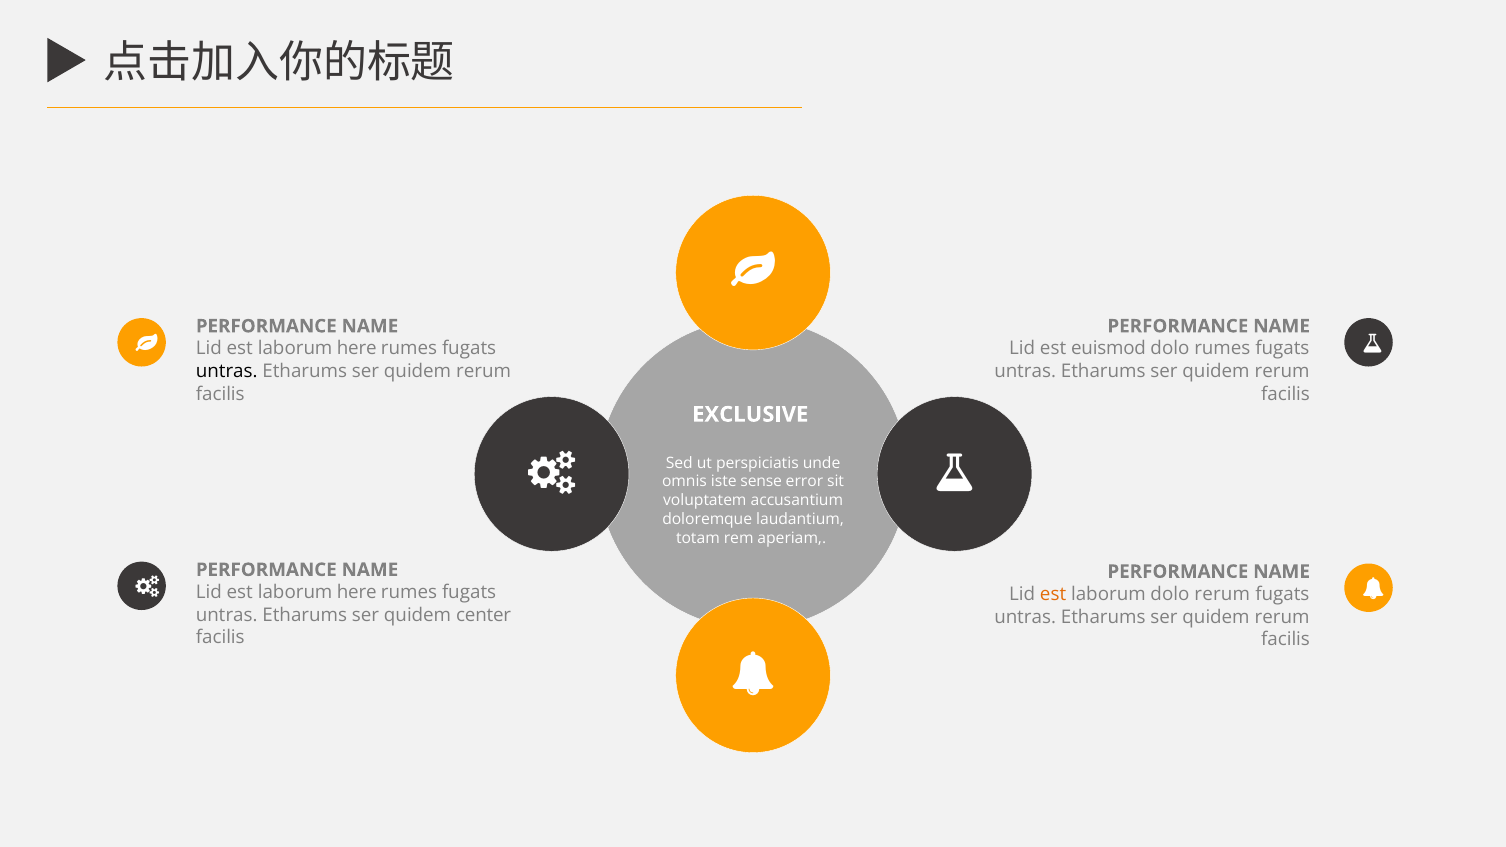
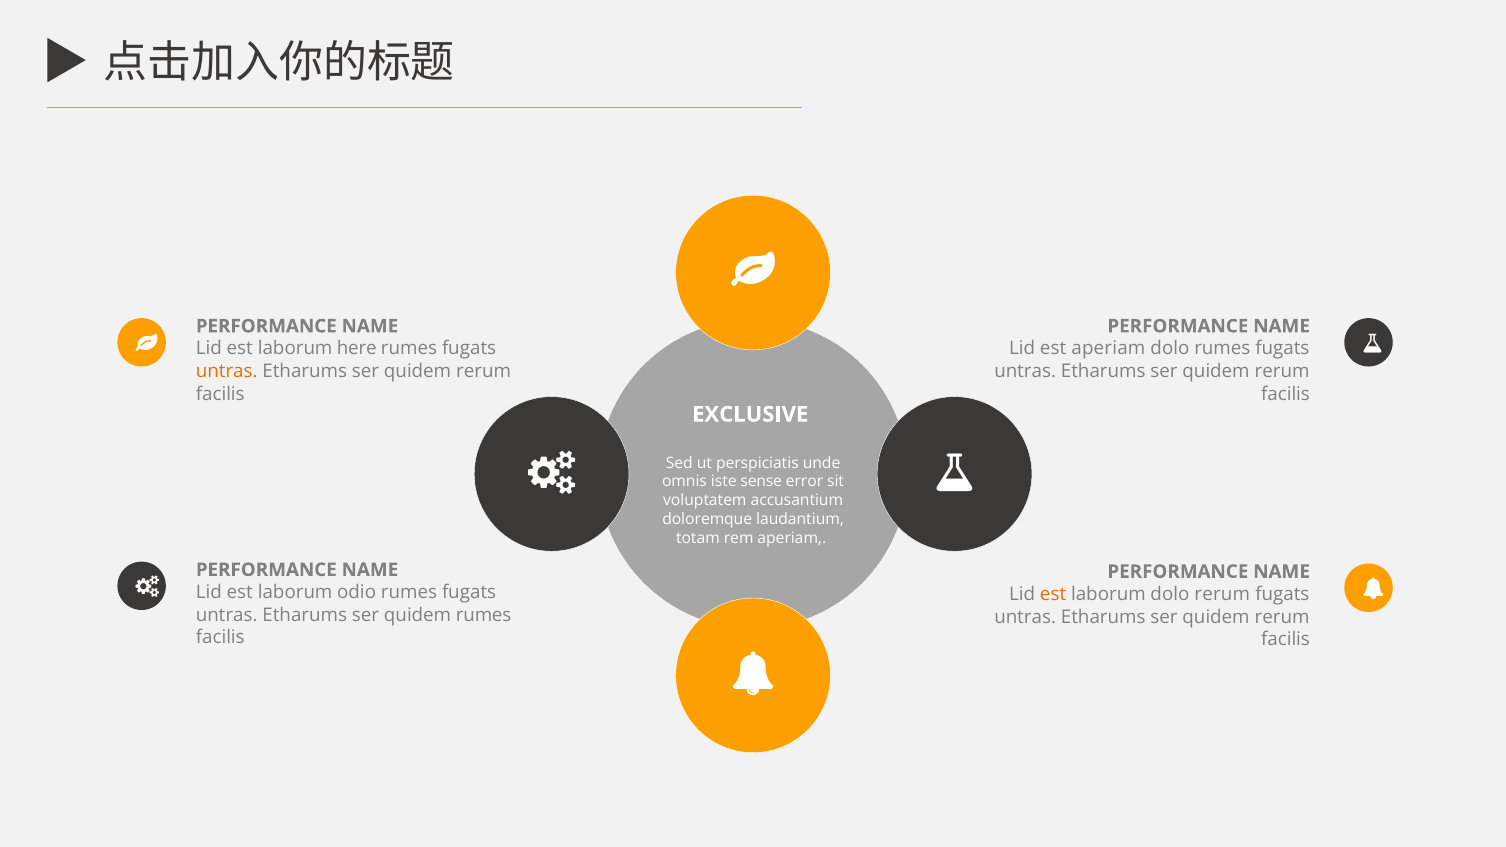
est euismod: euismod -> aperiam (1108, 349)
untras colour: black -> orange (227, 372)
here: here -> odio (357, 593)
quidem center: center -> rumes (484, 615)
